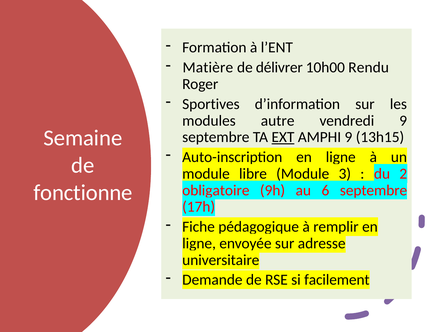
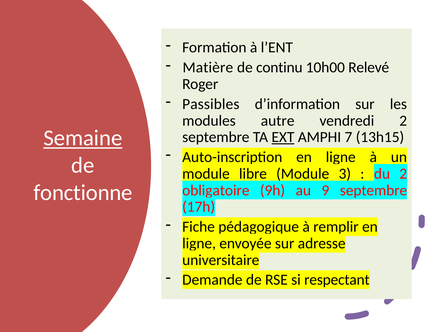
délivrer: délivrer -> continu (279, 67)
Rendu: Rendu -> Relevé (369, 67)
Sportives: Sportives -> Passibles (211, 104)
vendredi 9: 9 -> 2 (403, 120)
Semaine underline: none -> present (83, 138)
AMPHI 9: 9 -> 7 (348, 137)
6: 6 -> 9 (325, 190)
facilement: facilement -> respectant (337, 279)
